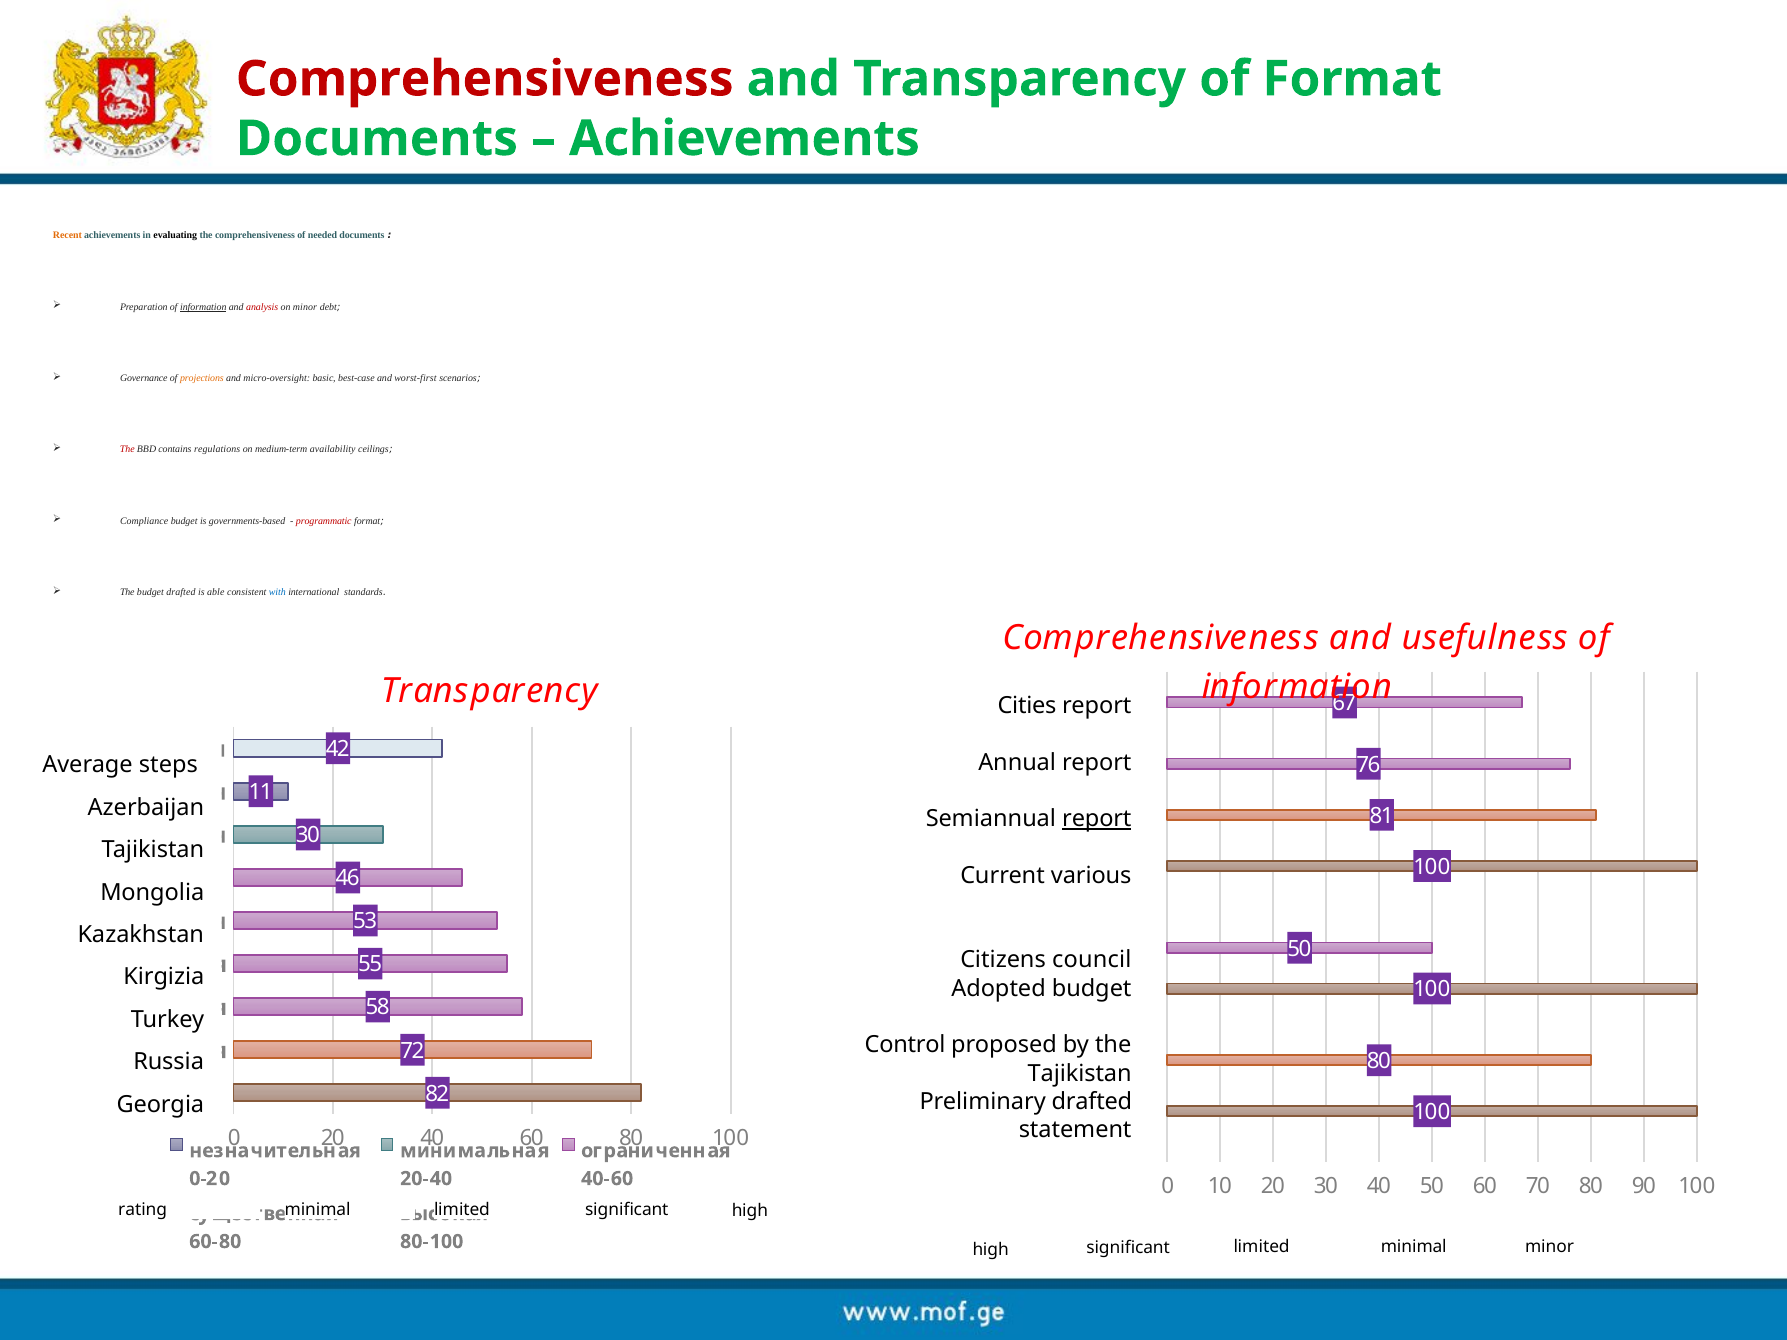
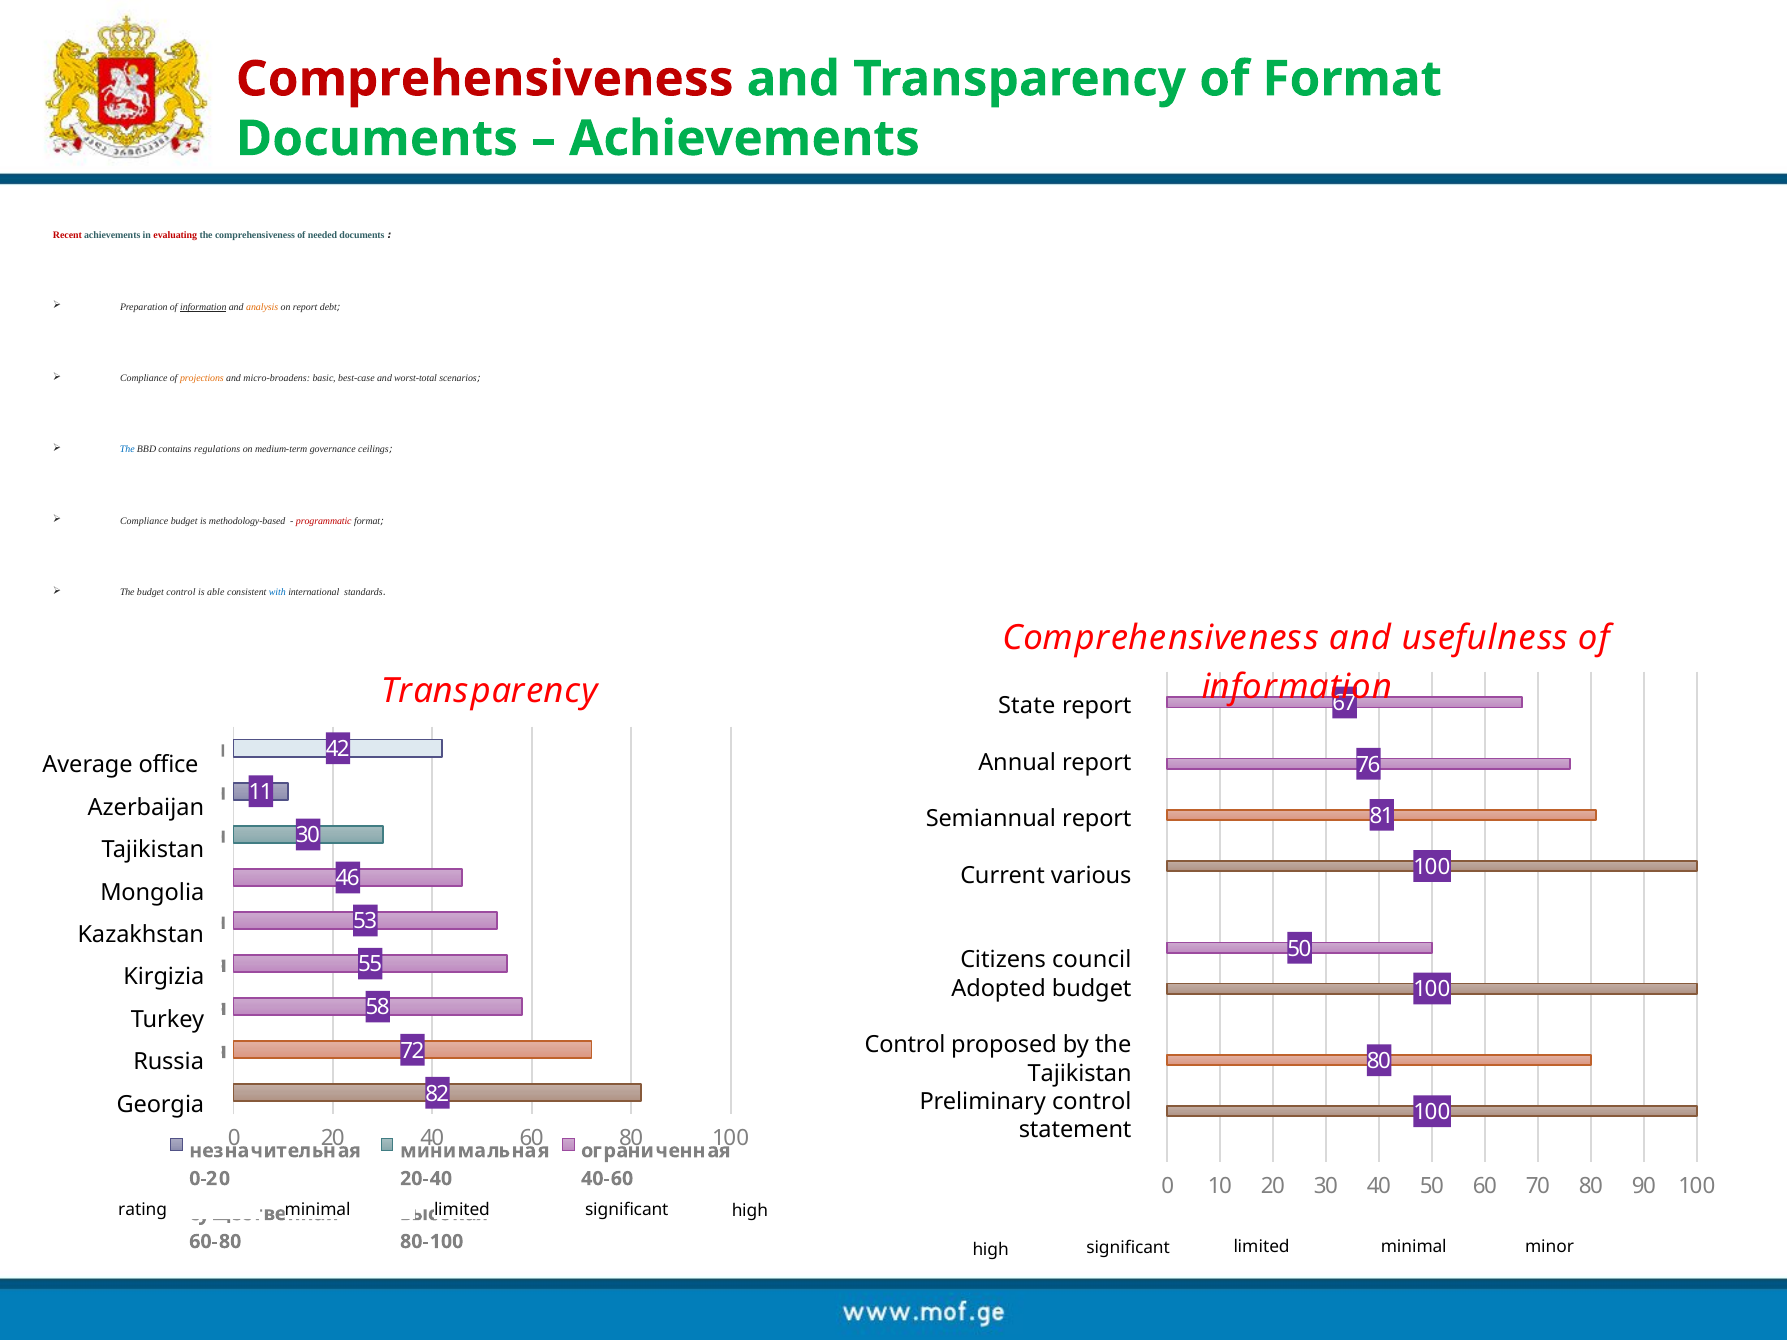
Recent colour: orange -> red (67, 235)
evaluating colour: black -> red (175, 235)
analysis colour: red -> orange (262, 307)
on minor: minor -> report (305, 307)
Governance: Governance -> Compliance (144, 378)
micro-oversight: micro-oversight -> micro-broadens (277, 378)
worst-first: worst-first -> worst-total (416, 378)
The colour: red -> blue (127, 450)
availability: availability -> governance (333, 450)
governments-based: governments-based -> methodology-based (247, 521)
The budget drafted: drafted -> control (181, 593)
Cities: Cities -> State (1027, 706)
steps: steps -> office (169, 765)
report underline: present -> none (1097, 819)
Preliminary drafted: drafted -> control (1092, 1102)
